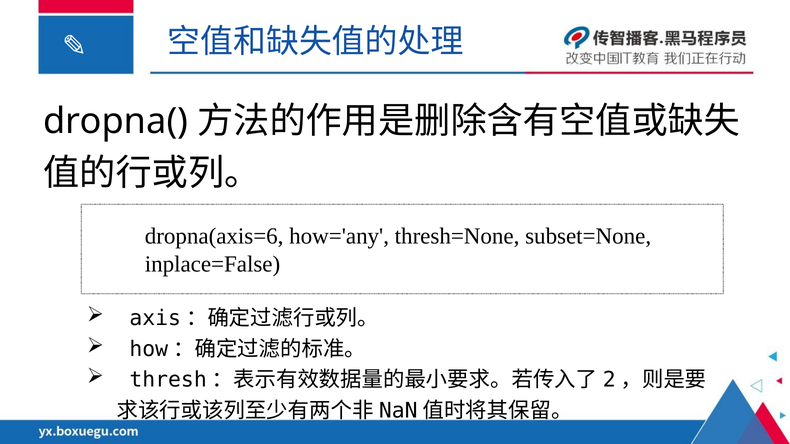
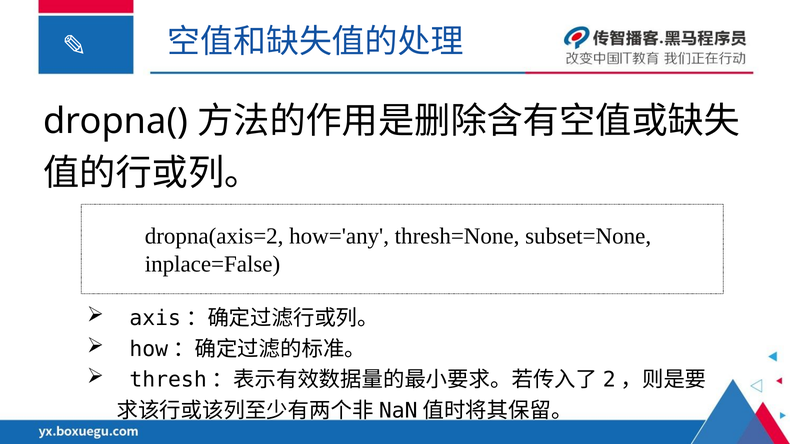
dropna(axis=6: dropna(axis=6 -> dropna(axis=2 (214, 237)
